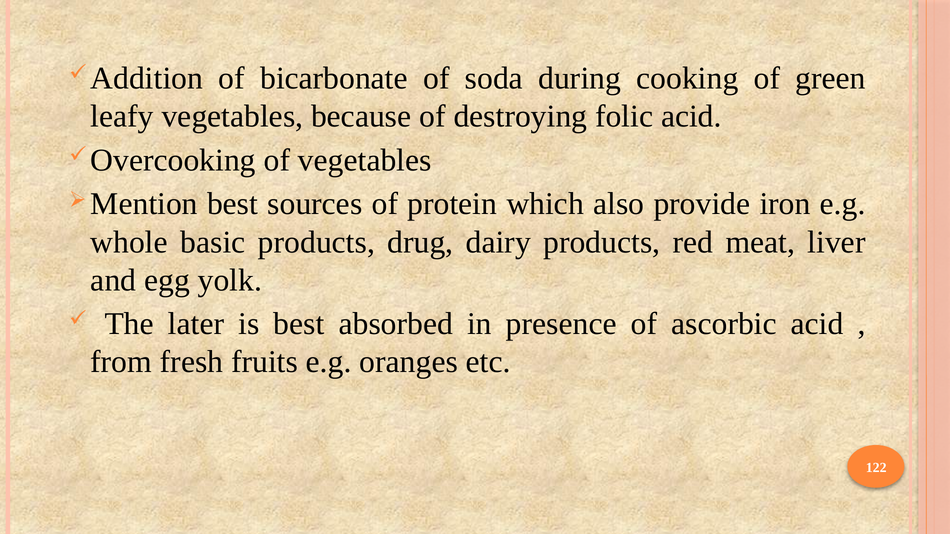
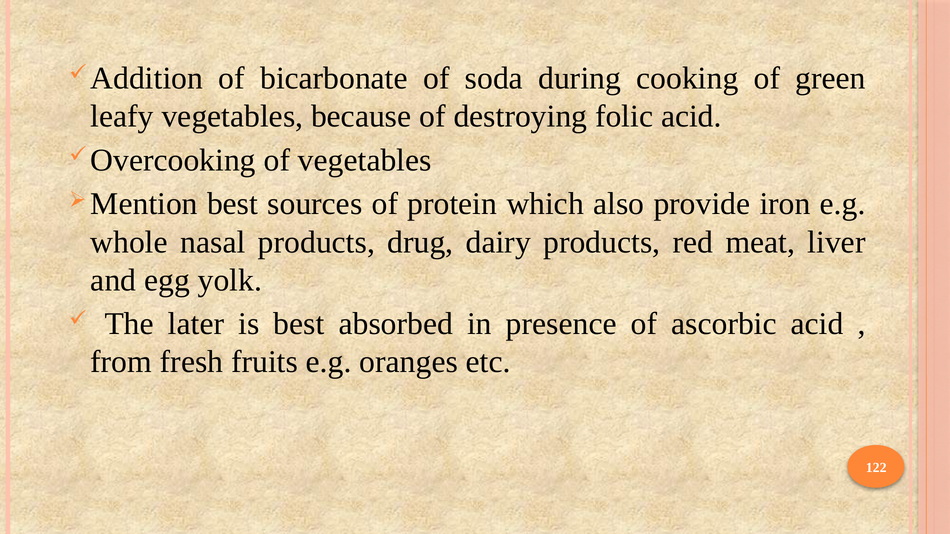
basic: basic -> nasal (213, 242)
